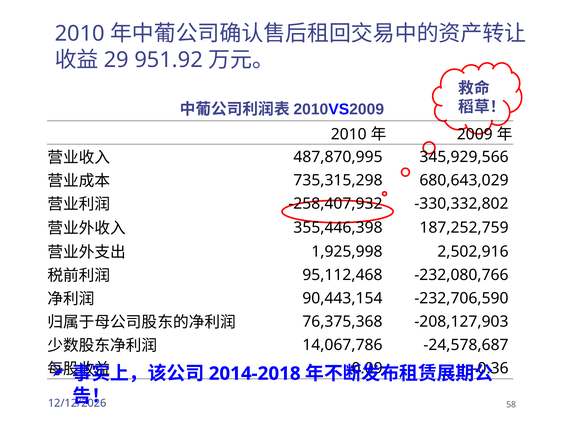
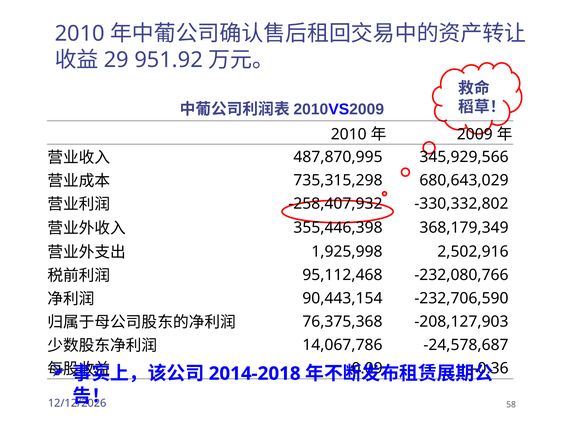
187,252,759: 187,252,759 -> 368,179,349 (464, 228)
